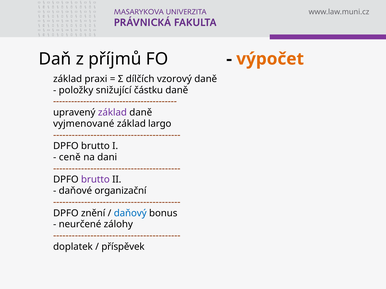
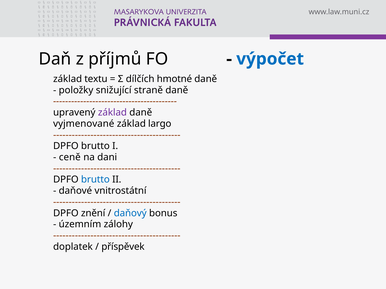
výpočet colour: orange -> blue (270, 59)
praxi: praxi -> textu (96, 79)
vzorový: vzorový -> hmotné (174, 79)
částku: částku -> straně (148, 90)
brutto colour: purple -> blue (95, 180)
organizační: organizační -> vnitrostátní (120, 191)
neurčené: neurčené -> územním (80, 225)
